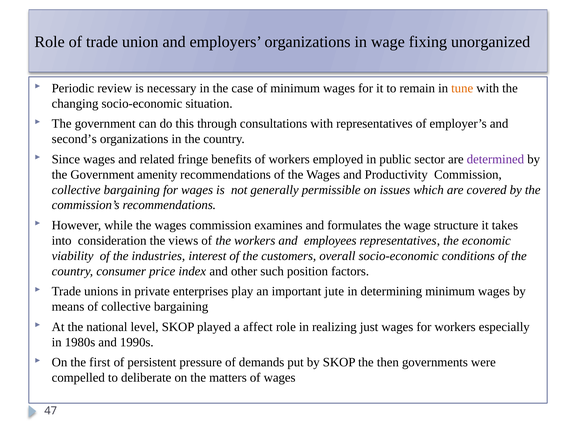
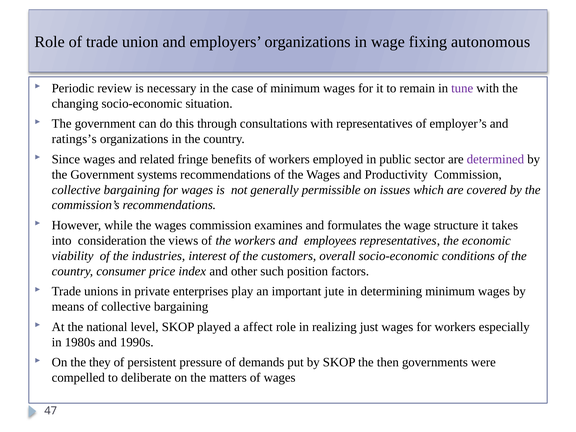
unorganized: unorganized -> autonomous (491, 42)
tune colour: orange -> purple (462, 88)
second’s: second’s -> ratings’s (74, 139)
amenity: amenity -> systems (157, 174)
first: first -> they (100, 362)
